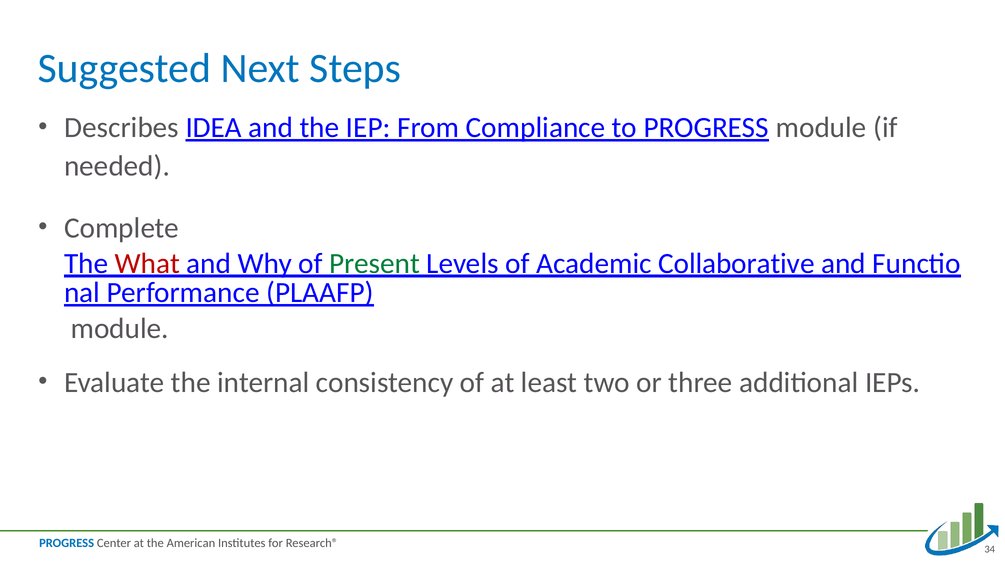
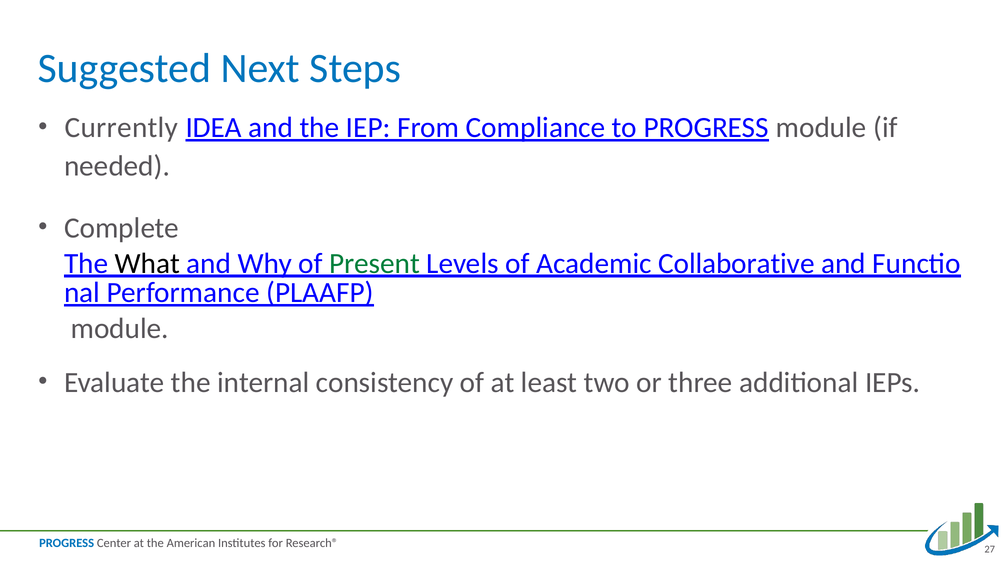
Describes: Describes -> Currently (121, 128)
What colour: red -> black (147, 264)
34: 34 -> 27 (990, 550)
